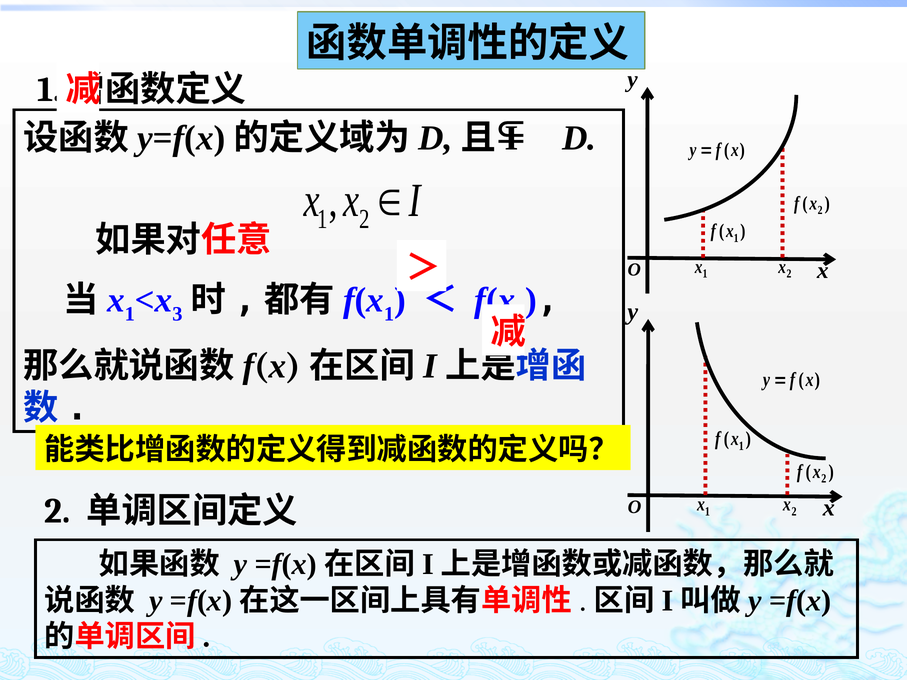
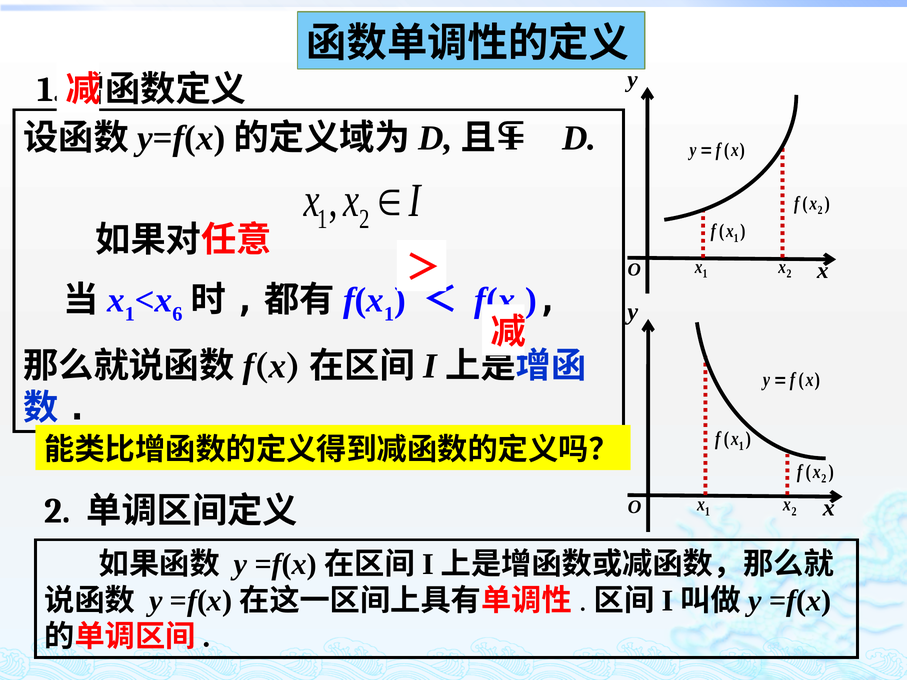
3: 3 -> 6 (177, 314)
